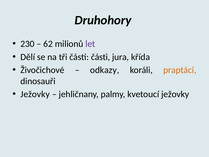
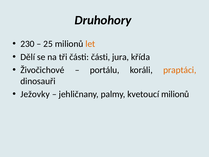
62: 62 -> 25 (48, 44)
let colour: purple -> orange (90, 44)
odkazy: odkazy -> portálu (105, 70)
kvetoucí ježovky: ježovky -> milionů (175, 94)
